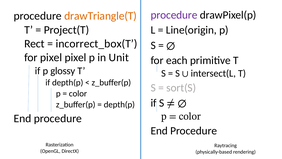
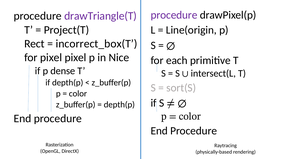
drawTriangle(T colour: orange -> purple (101, 16)
Unit: Unit -> Nice (119, 57)
glossy: glossy -> dense (63, 71)
